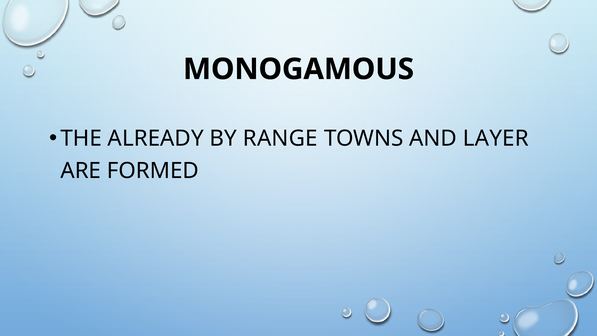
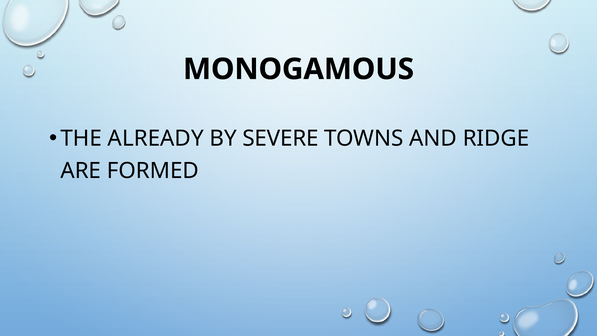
RANGE: RANGE -> SEVERE (281, 138)
LAYER: LAYER -> RIDGE (496, 138)
